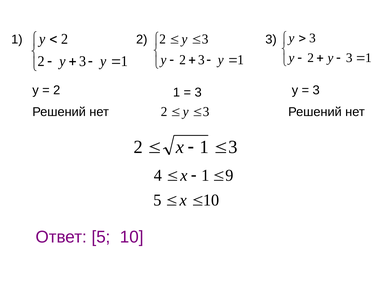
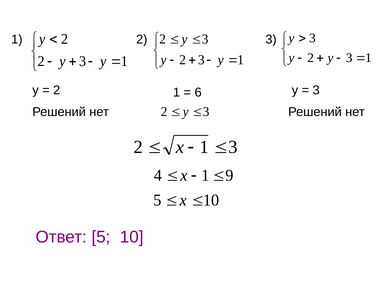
3: 3 -> 6 (198, 92)
